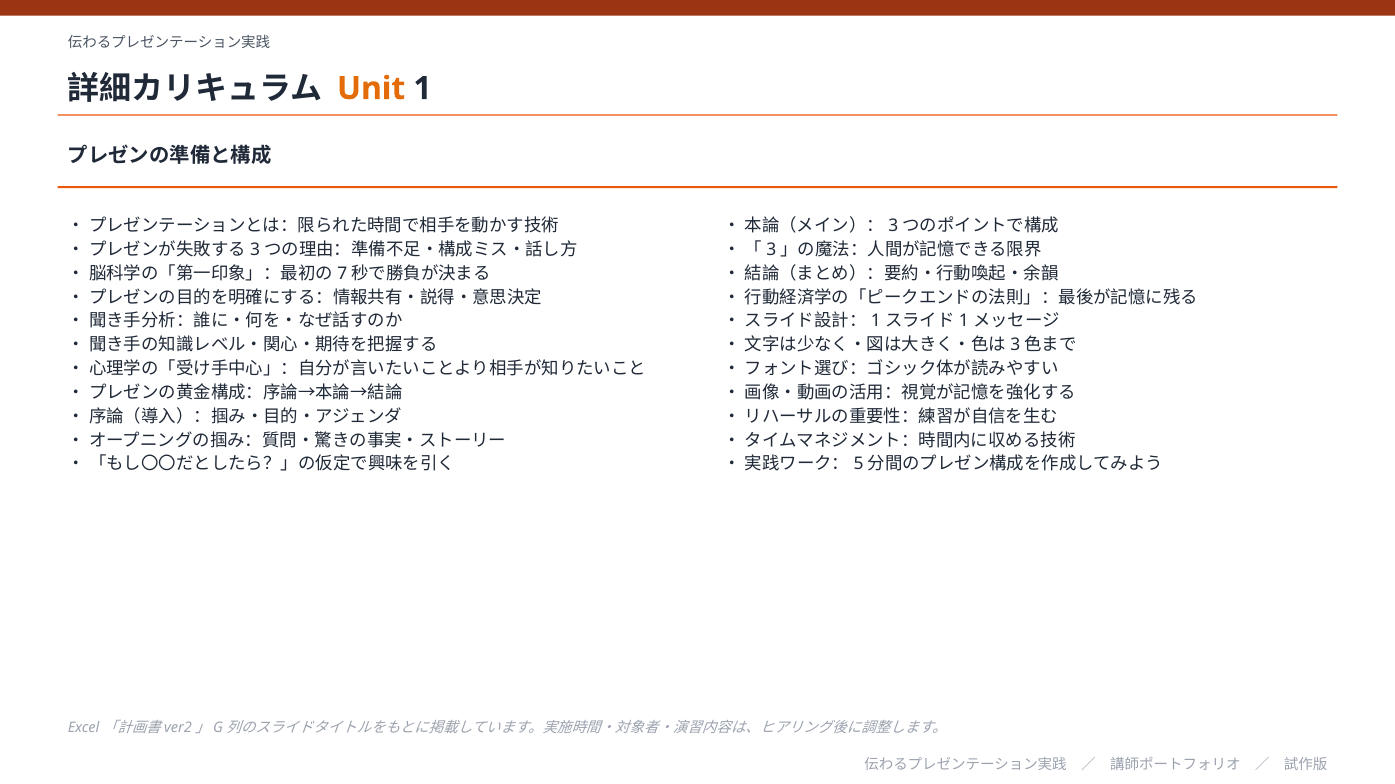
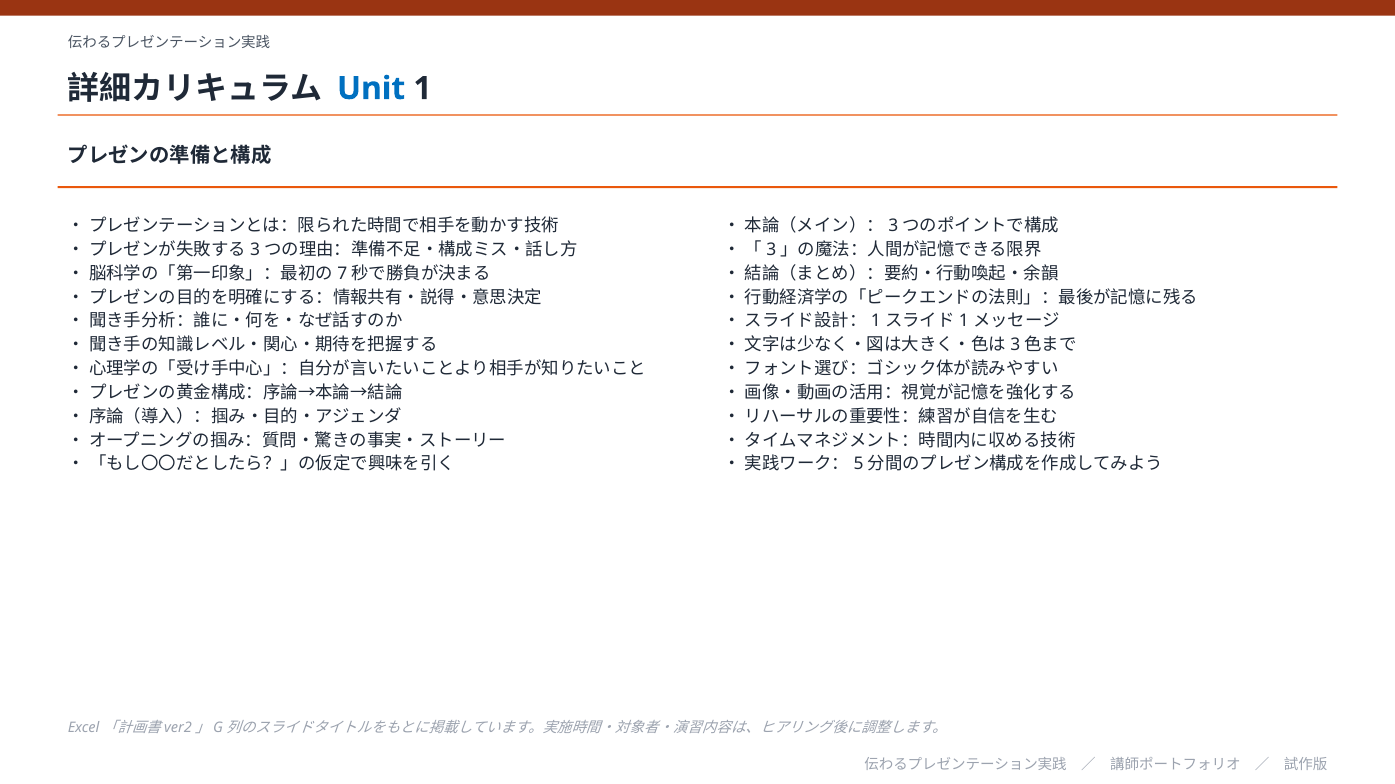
Unit colour: orange -> blue (371, 89)
